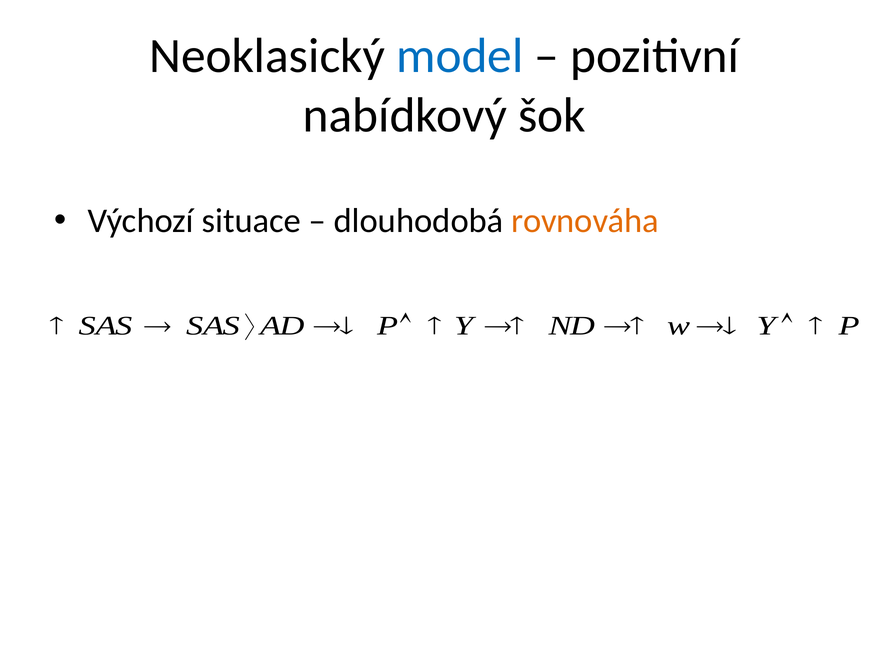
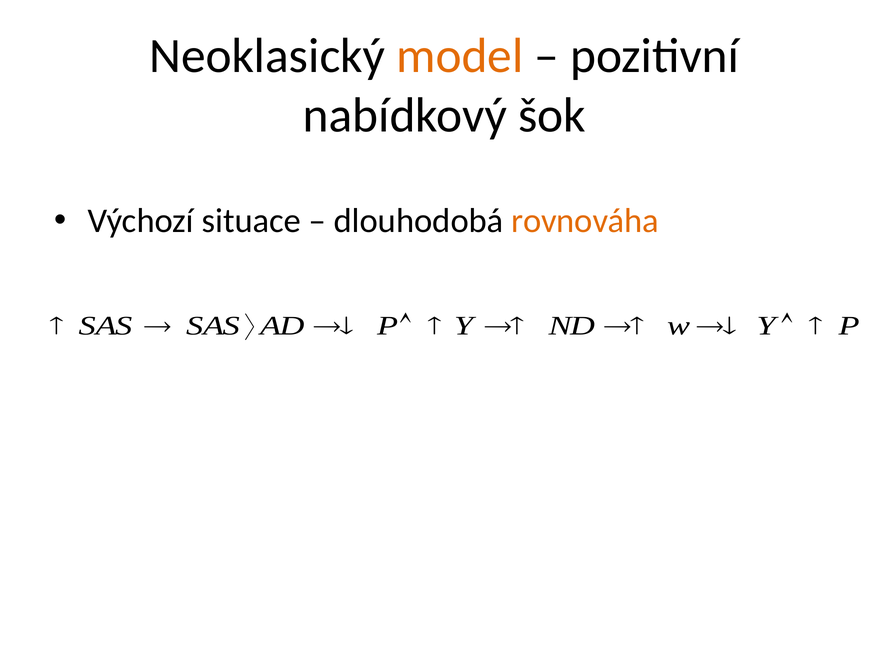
model colour: blue -> orange (460, 56)
